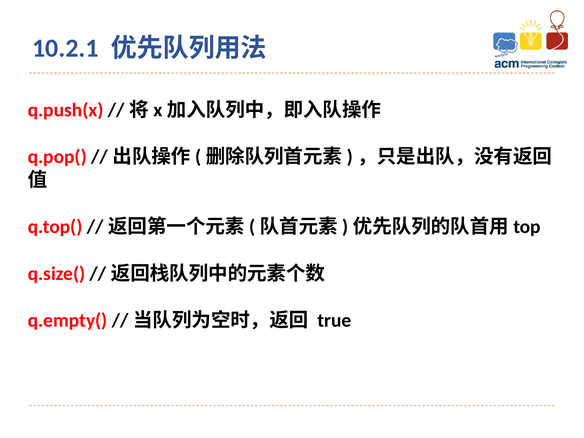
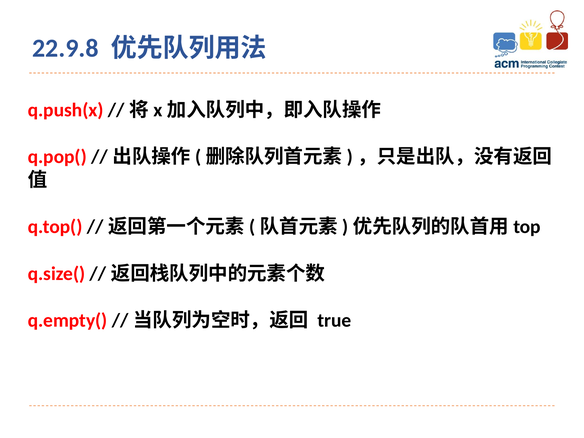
10.2.1: 10.2.1 -> 22.9.8 (65, 48)
